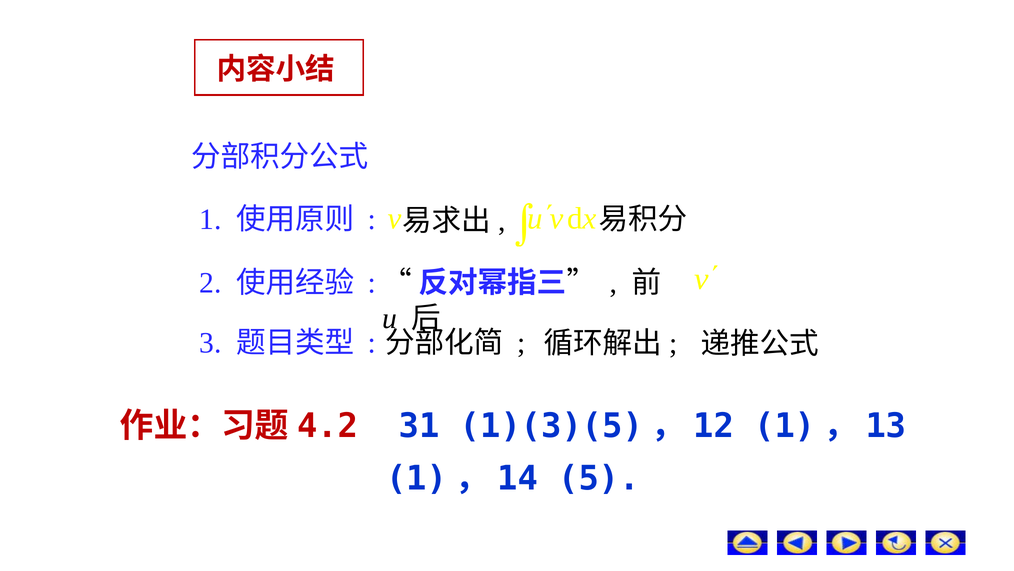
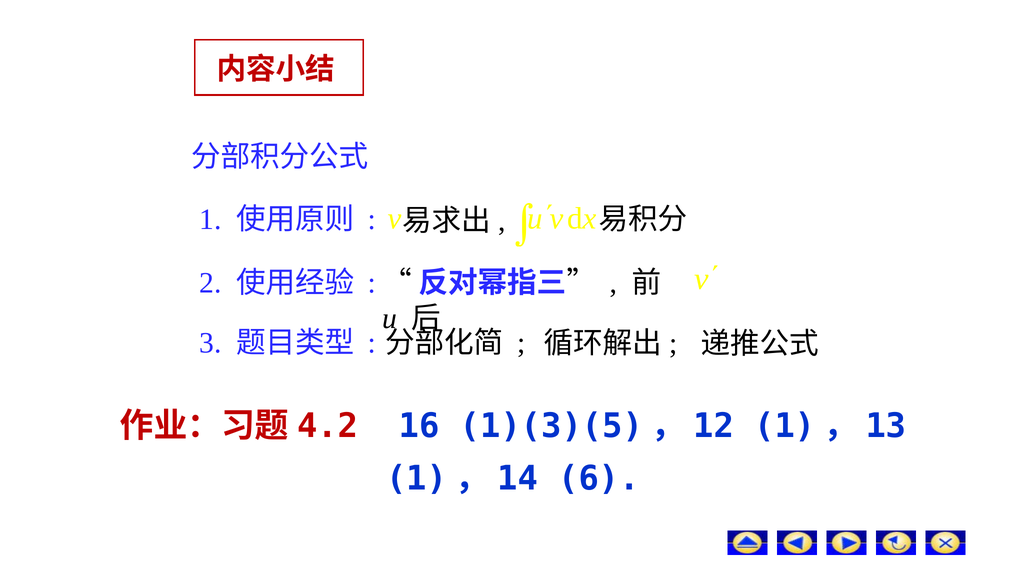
31: 31 -> 16 (419, 425)
5: 5 -> 6 (599, 478)
